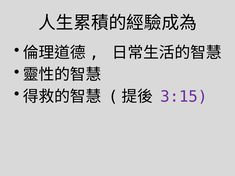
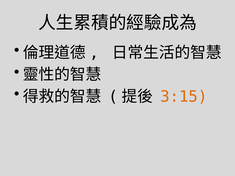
3:15 colour: purple -> orange (184, 97)
